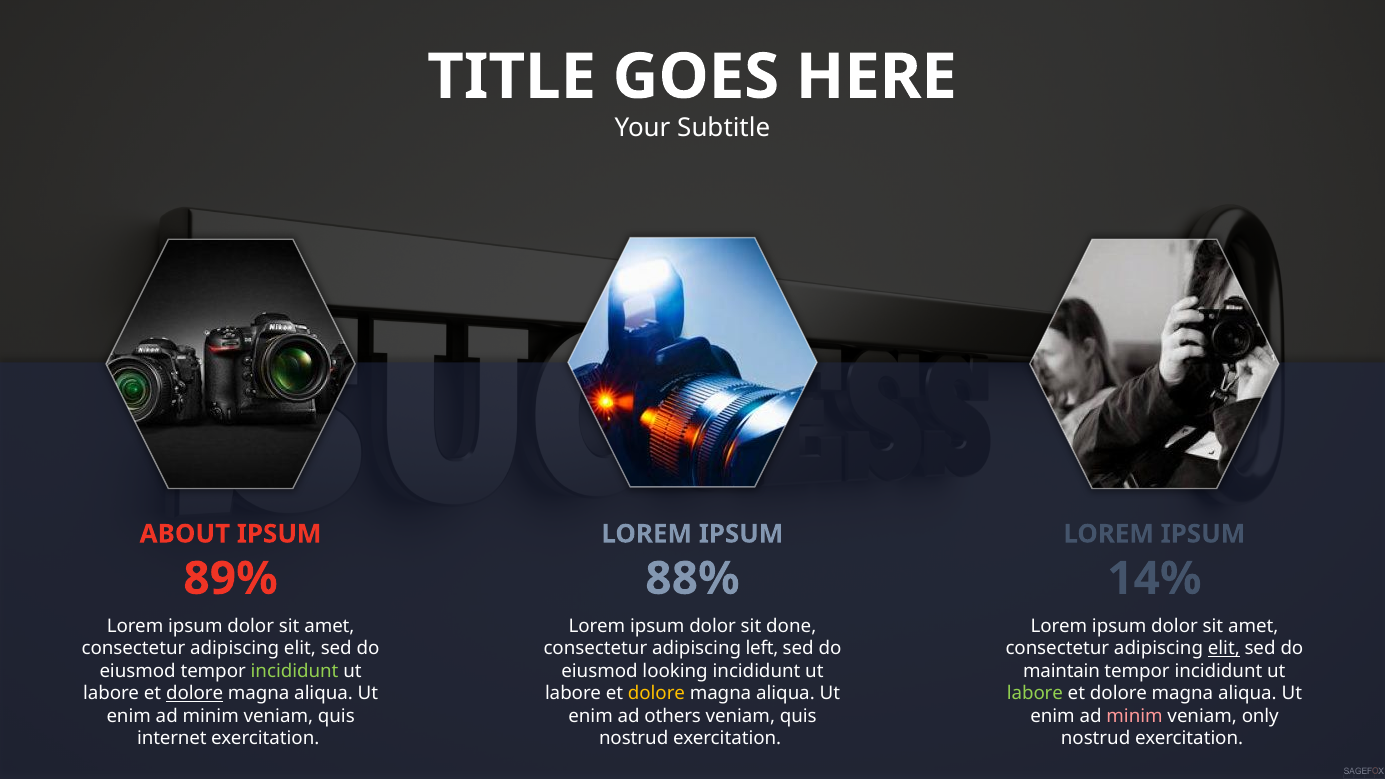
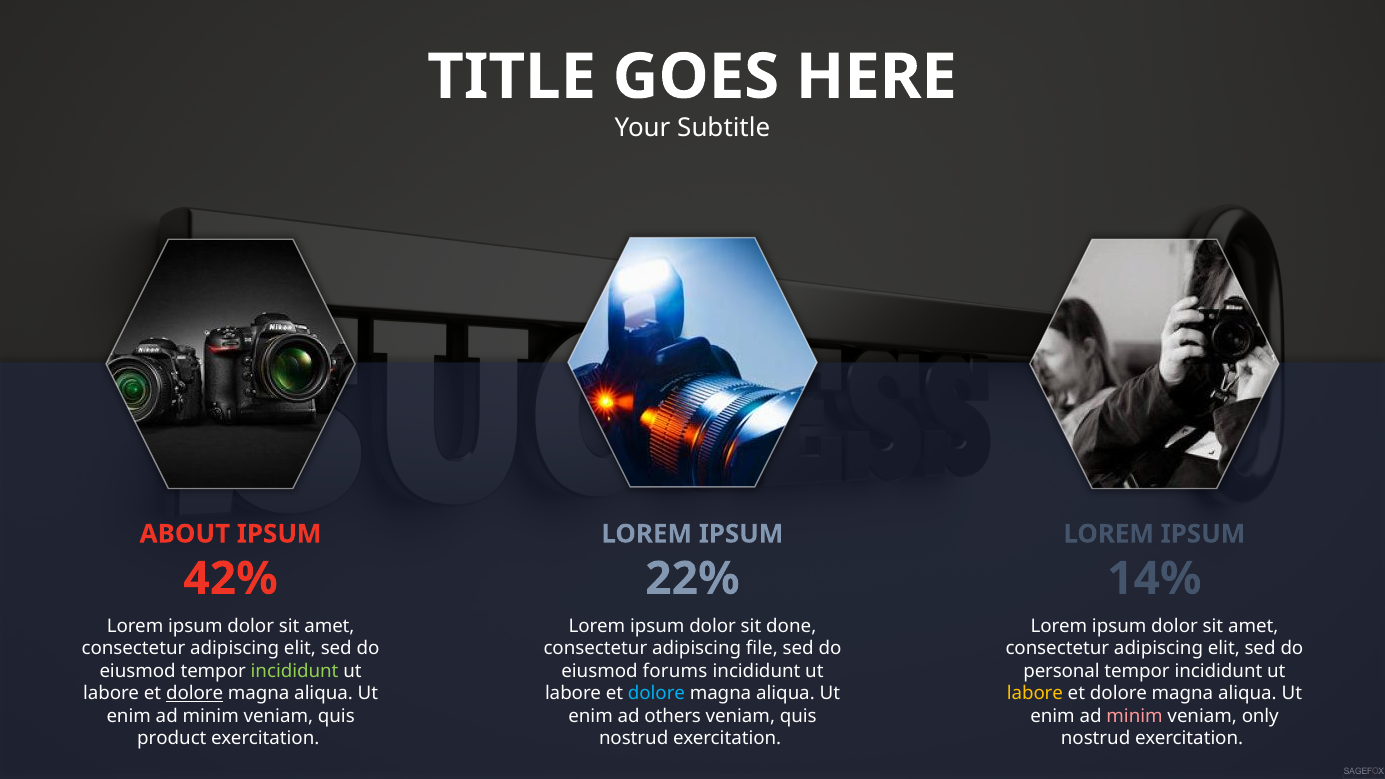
89%: 89% -> 42% (231, 579)
88%: 88% -> 22% (692, 579)
left: left -> file (762, 649)
elit underline: present -> none (1224, 649)
looking: looking -> forums (675, 671)
maintain: maintain -> personal (1061, 671)
dolore colour: yellow -> light blue (657, 694)
labore colour: light green -> yellow (1035, 694)
internet: internet -> product (172, 739)
